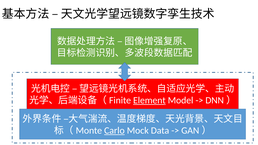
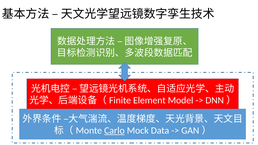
Element underline: present -> none (149, 100)
